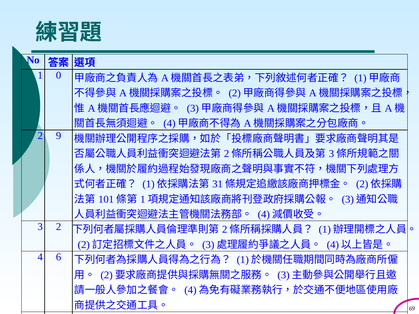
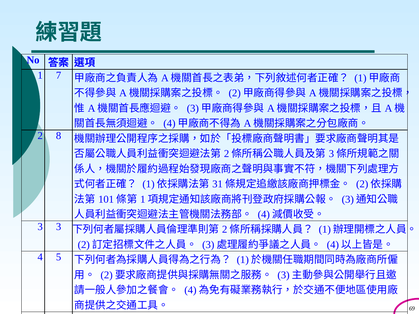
0: 0 -> 7 (59, 75)
9: 9 -> 8 (59, 136)
3 2: 2 -> 3 (59, 227)
4 6: 6 -> 5 (59, 257)
